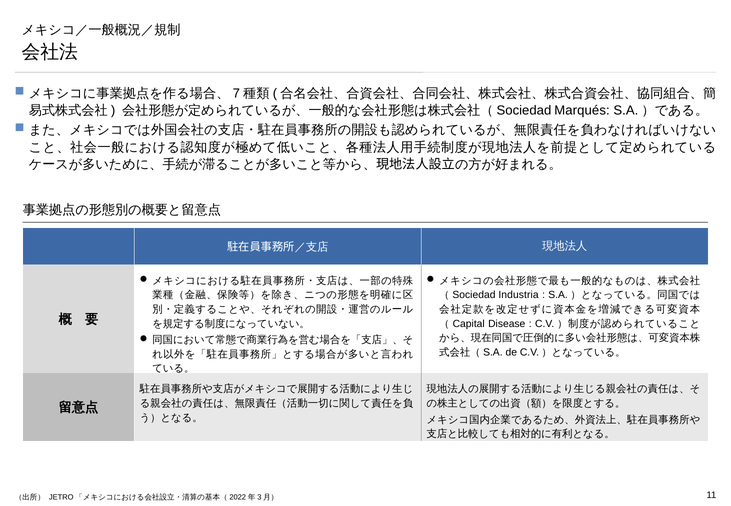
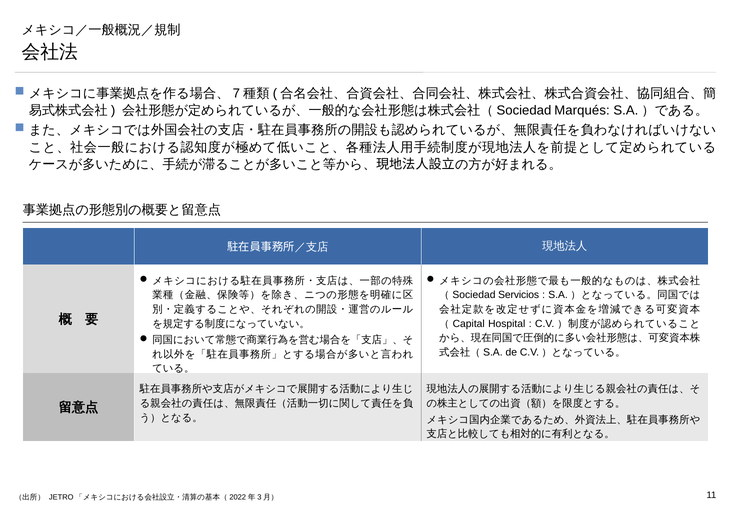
Industria: Industria -> Servicios (519, 295)
Disease: Disease -> Hospital (507, 324)
